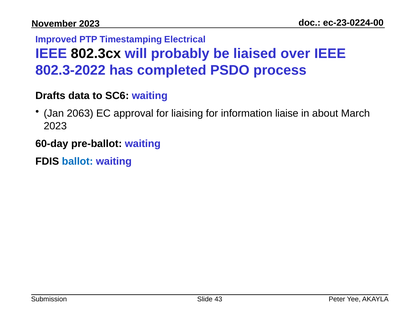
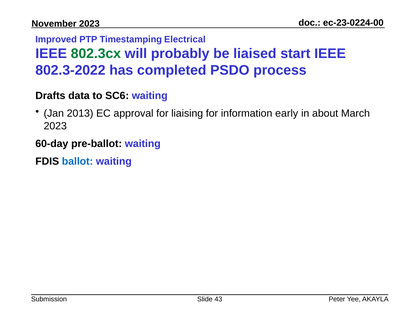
802.3cx colour: black -> green (96, 54)
over: over -> start (295, 54)
2063: 2063 -> 2013 (80, 113)
liaise: liaise -> early (287, 113)
